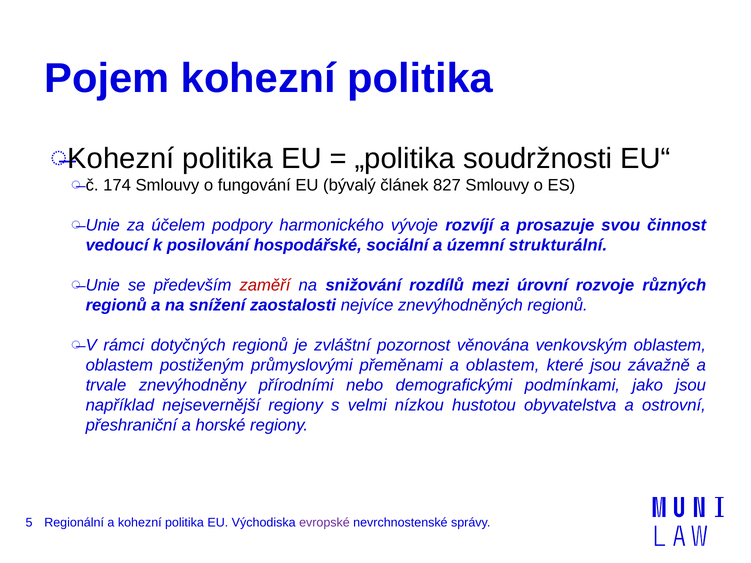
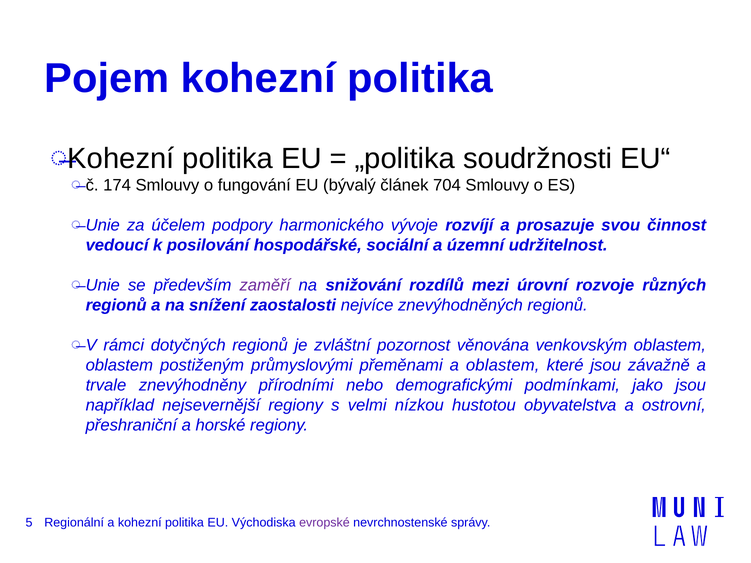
827: 827 -> 704 (447, 185)
strukturální: strukturální -> udržitelnost (558, 245)
zaměří colour: red -> purple (265, 285)
